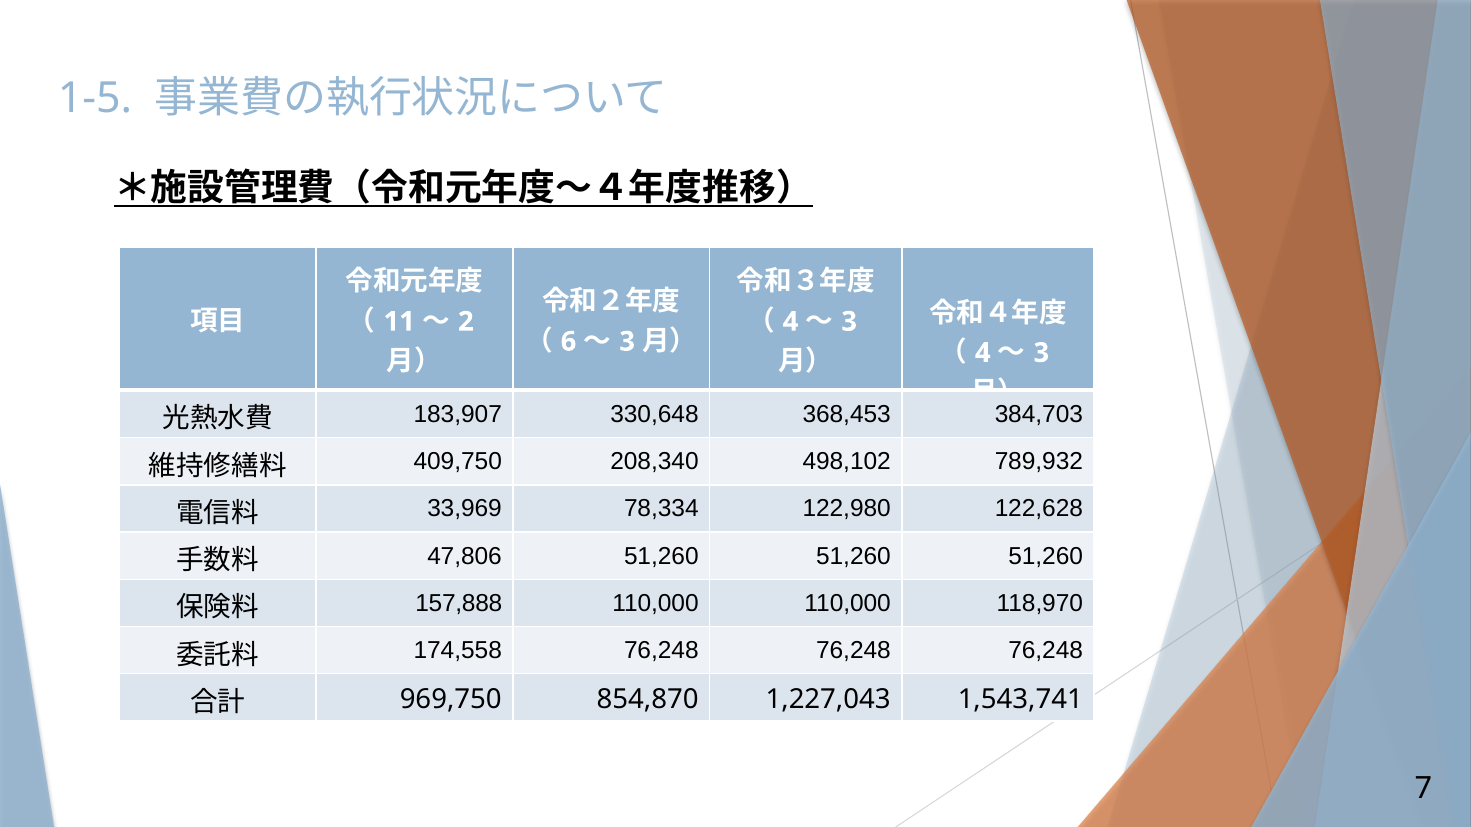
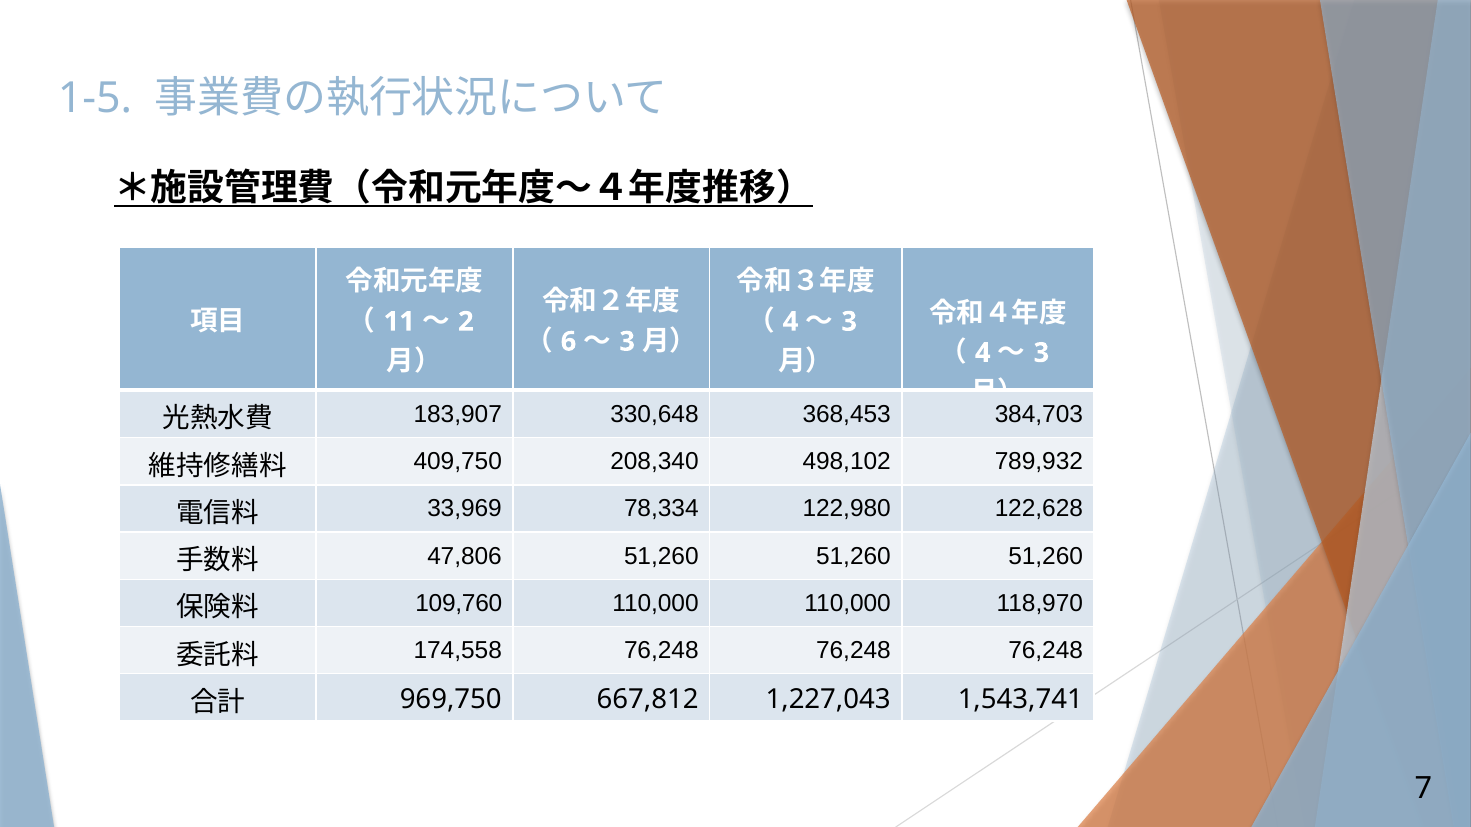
157,888: 157,888 -> 109,760 (459, 604)
854,870: 854,870 -> 667,812 (648, 700)
